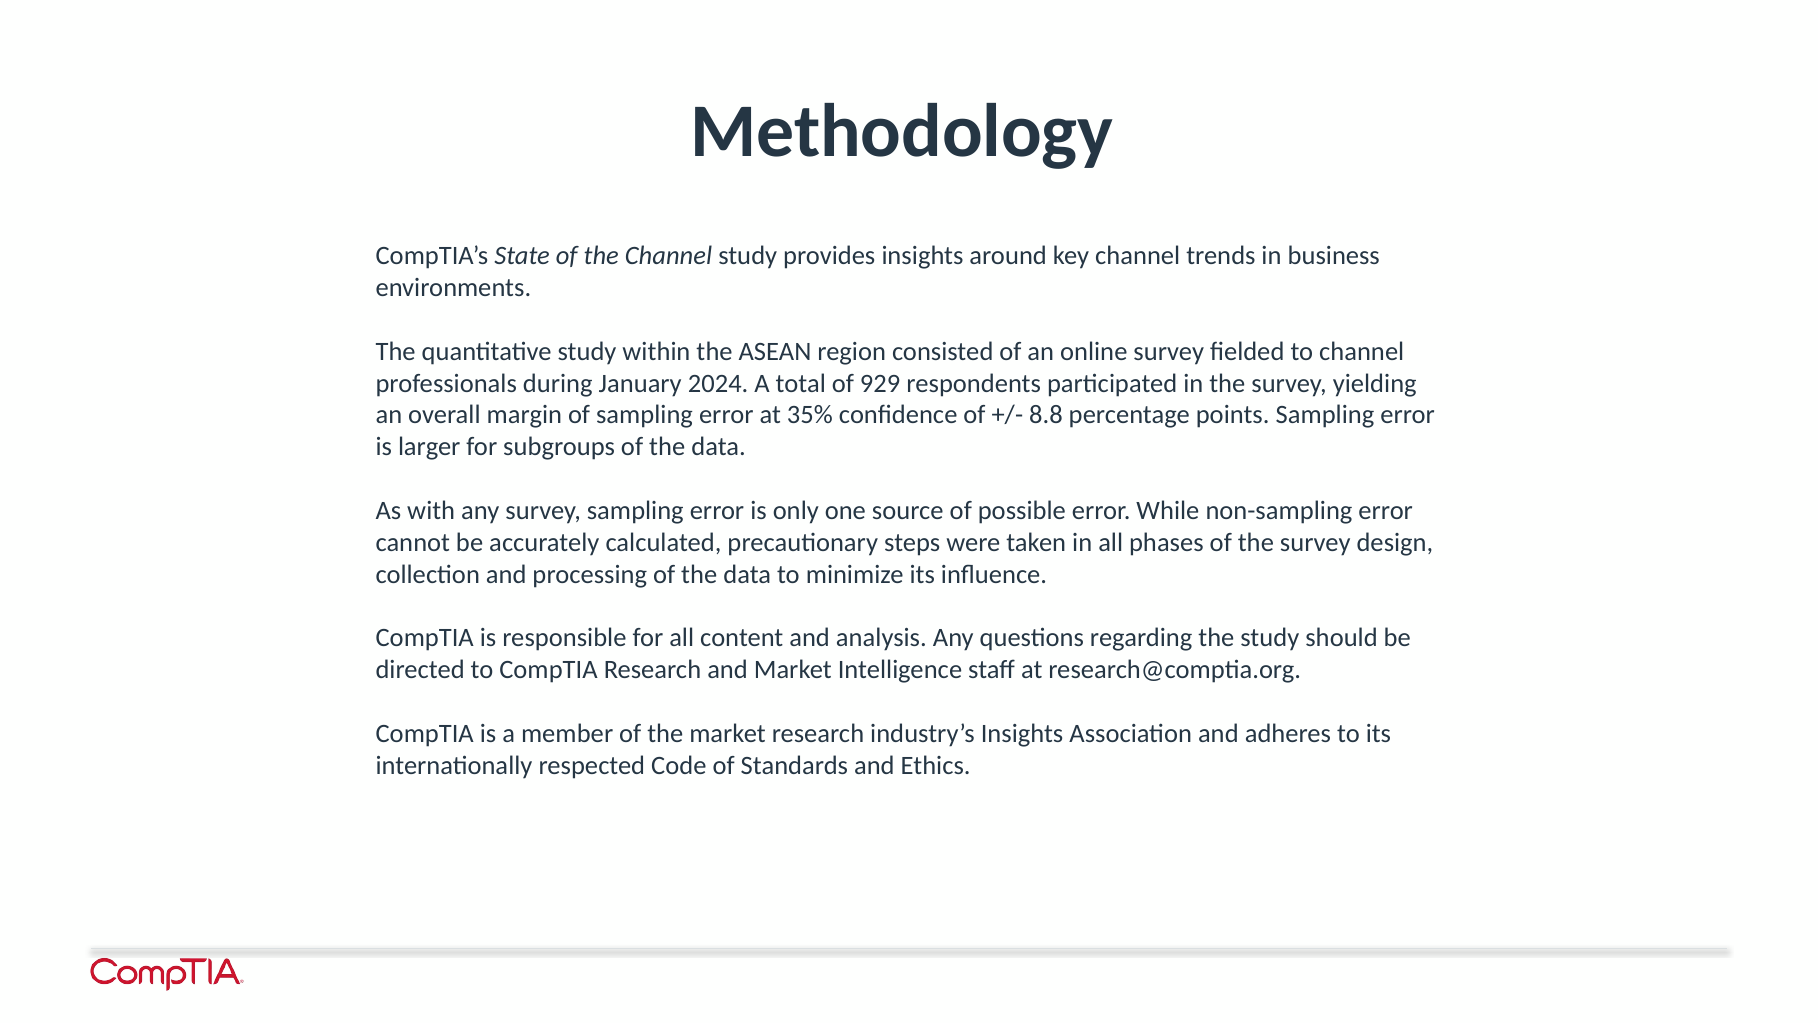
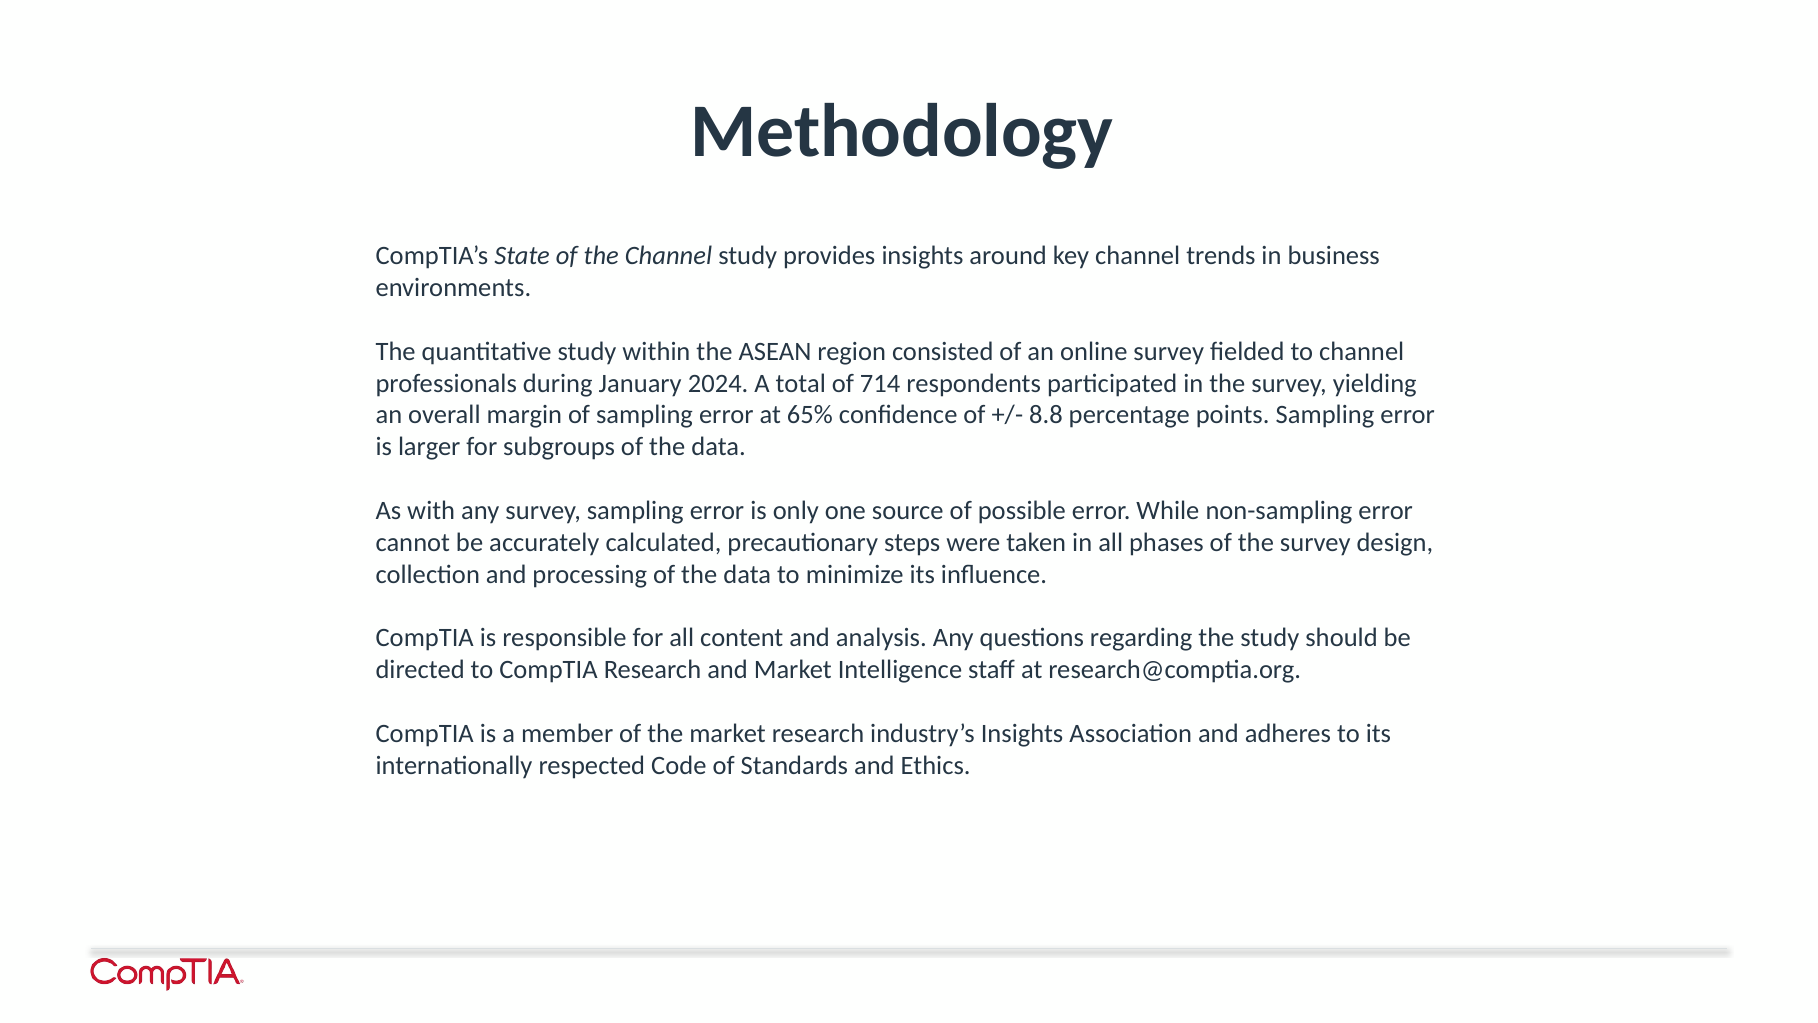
929: 929 -> 714 (880, 383)
35%: 35% -> 65% (810, 415)
